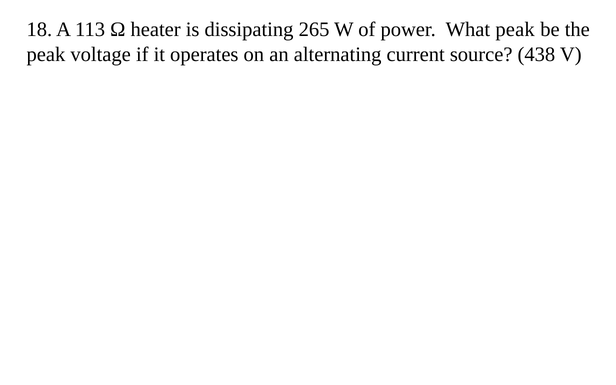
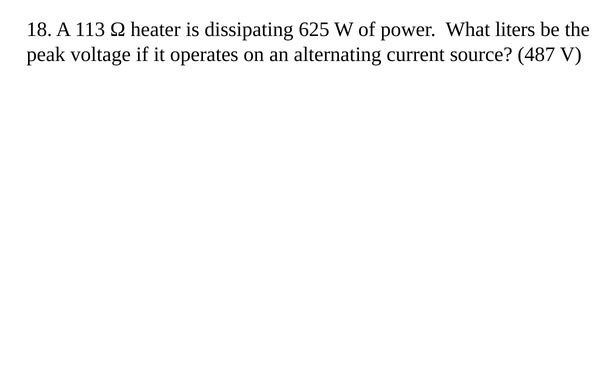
265: 265 -> 625 (314, 30)
What peak: peak -> liters (515, 30)
438: 438 -> 487 (536, 54)
